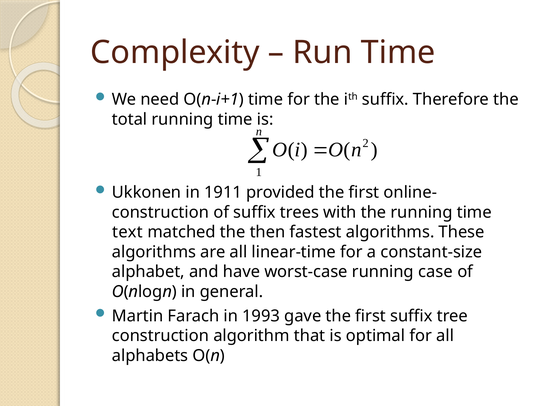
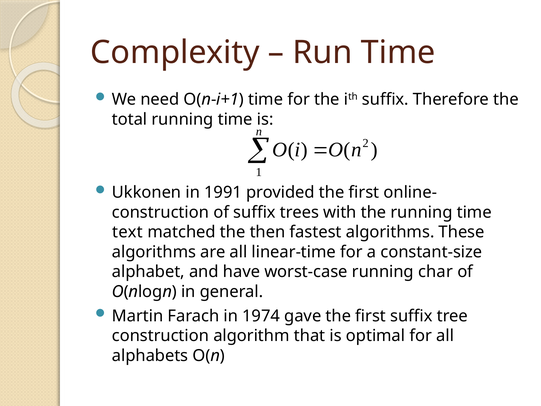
1911: 1911 -> 1991 (223, 192)
case: case -> char (436, 272)
1993: 1993 -> 1974 (261, 316)
